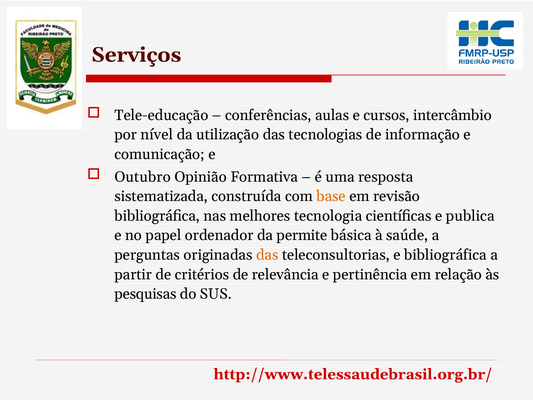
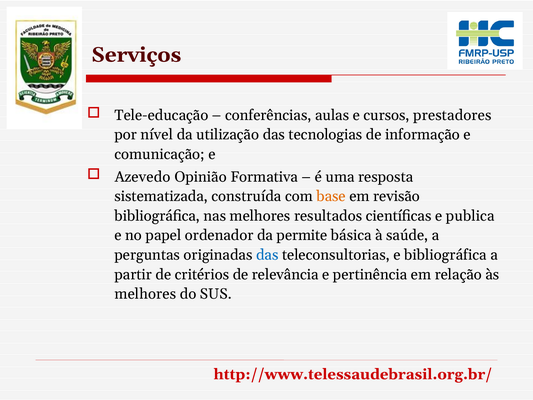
intercâmbio: intercâmbio -> prestadores (452, 115)
Outubro: Outubro -> Azevedo (143, 177)
tecnologia: tecnologia -> resultados (328, 216)
das colour: orange -> blue (267, 255)
pesquisas: pesquisas -> melhores (145, 294)
